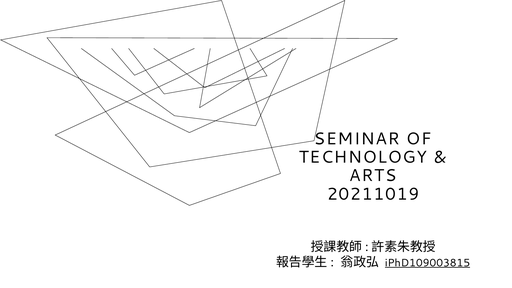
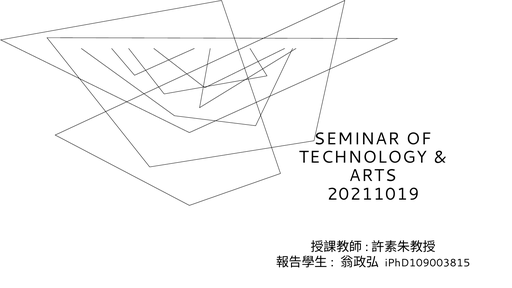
iPhD109003815 underline: present -> none (427, 263)
